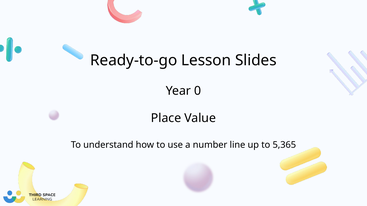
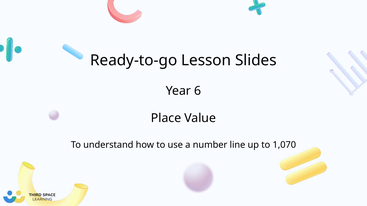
0: 0 -> 6 (198, 91)
5,365: 5,365 -> 1,070 (284, 145)
